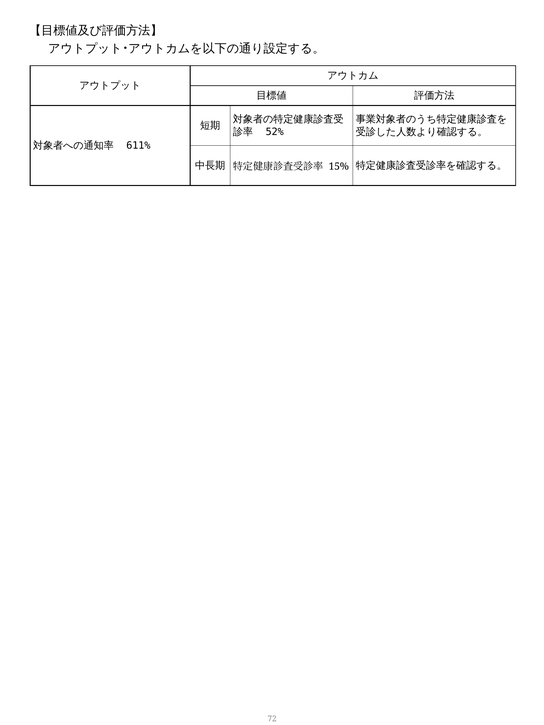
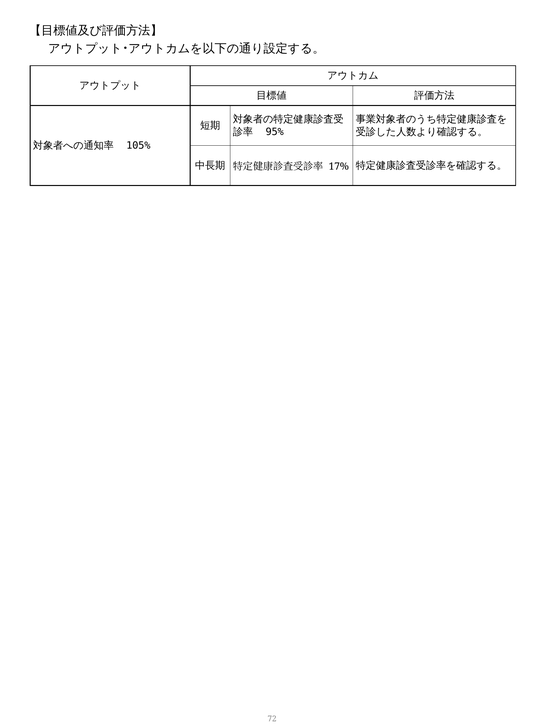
52%: 52% -> 95% (275, 132)
611%: 611% -> 105% (138, 146)
15%: 15% -> 17% (339, 167)
